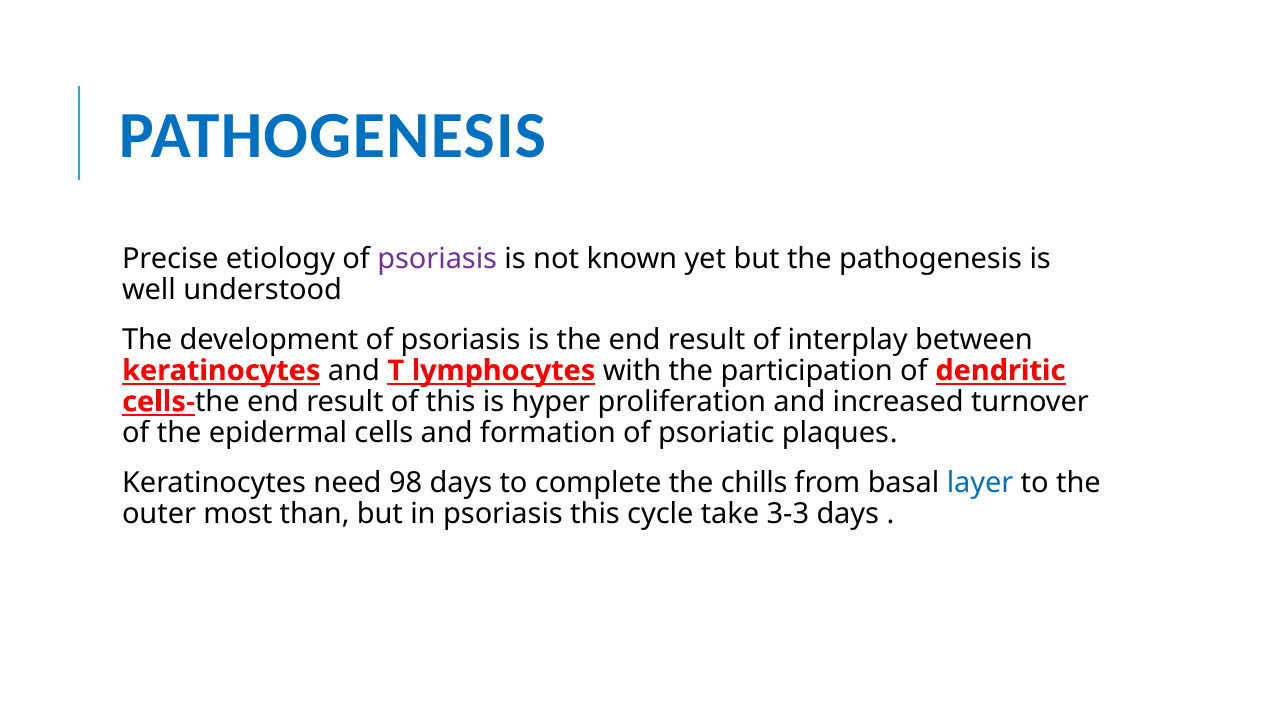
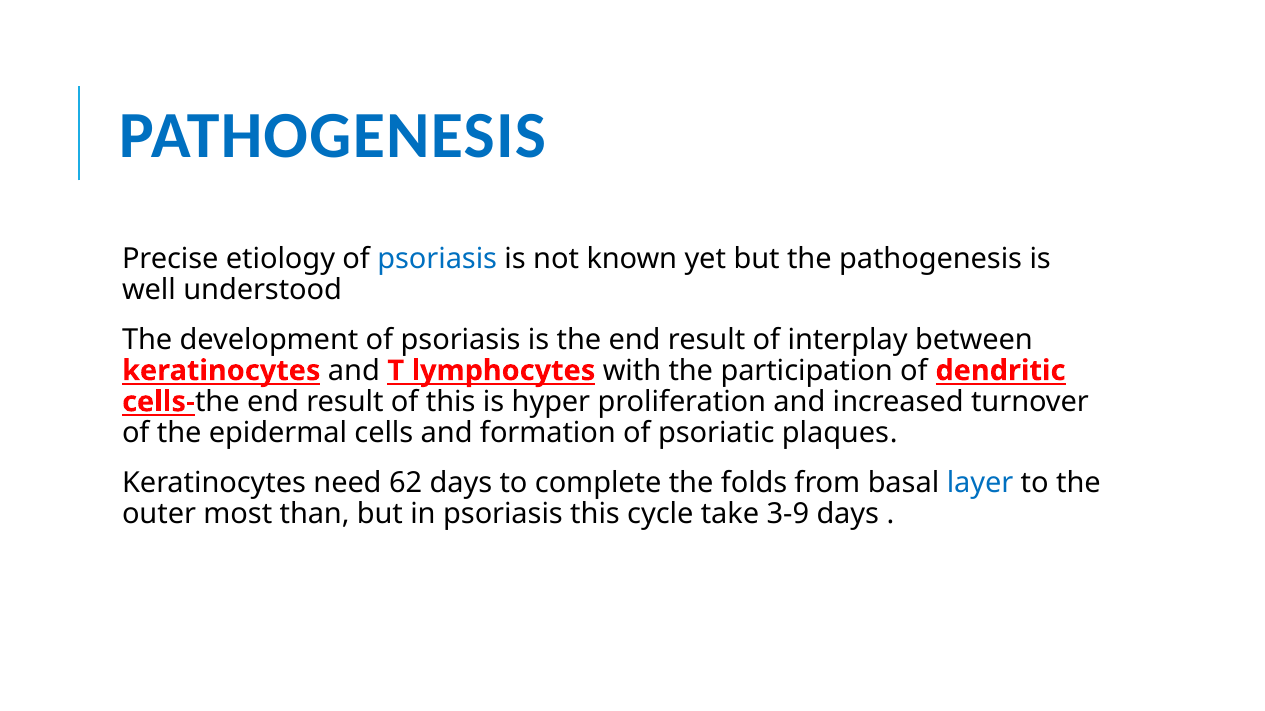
psoriasis colour: purple -> blue (437, 259)
98: 98 -> 62 (406, 483)
chills: chills -> folds (754, 483)
3-3: 3-3 -> 3-9 (788, 514)
